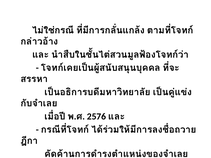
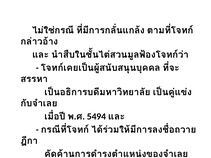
2576: 2576 -> 5494 (96, 117)
